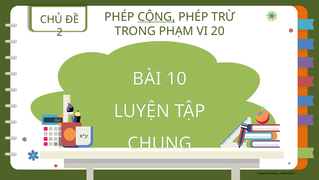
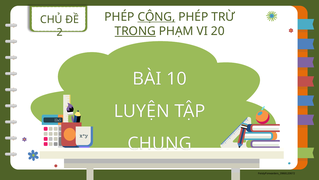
TRONG underline: none -> present (135, 31)
